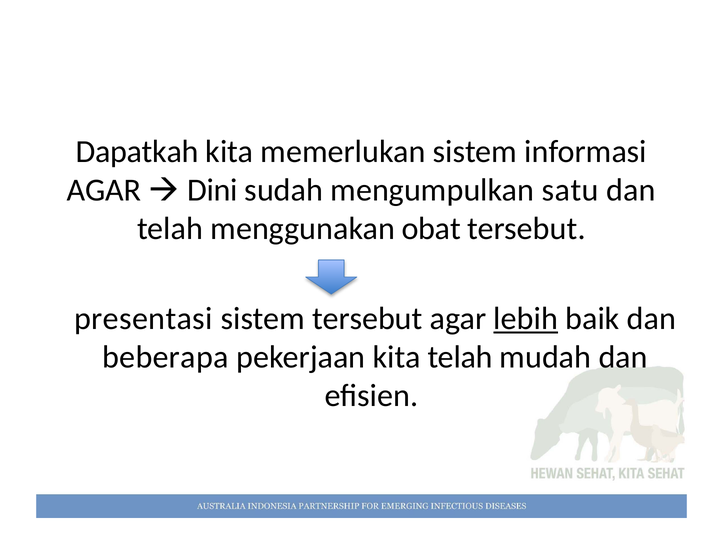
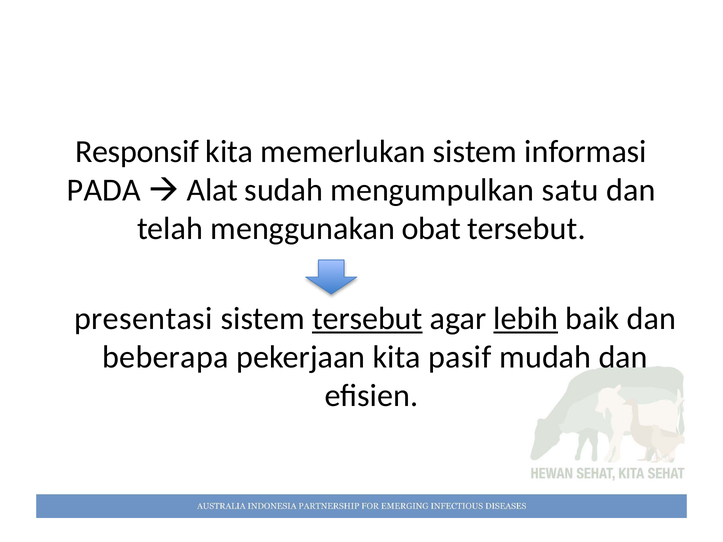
Dapatkah: Dapatkah -> Responsif (137, 152)
AGAR: AGAR -> PADA (104, 190)
Dini: Dini -> Alat (213, 190)
tersebut underline: none -> present (367, 319)
kita telah: telah -> pasif (460, 357)
